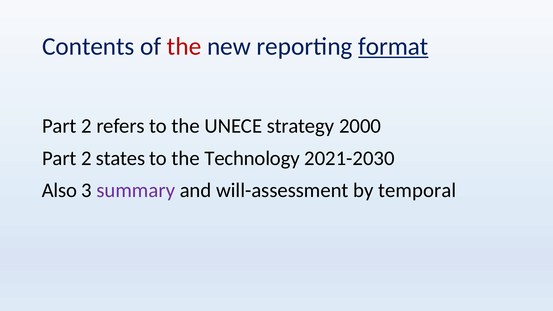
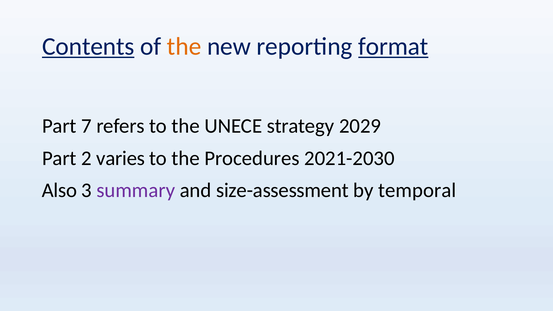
Contents underline: none -> present (88, 46)
the colour: red -> orange (184, 46)
2: 2 -> 7 (86, 126)
2000: 2000 -> 2029 (360, 126)
states: states -> varies (121, 158)
Technology: Technology -> Procedures (252, 158)
will-assessment: will-assessment -> size-assessment (282, 190)
